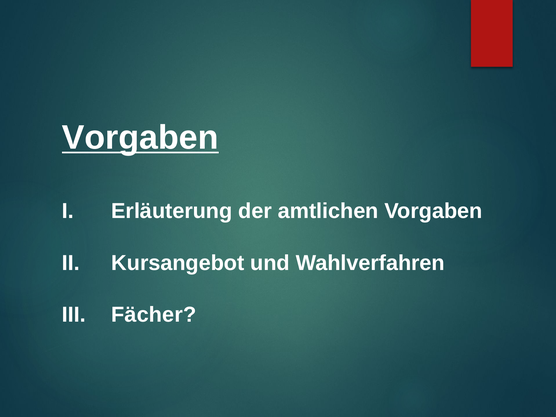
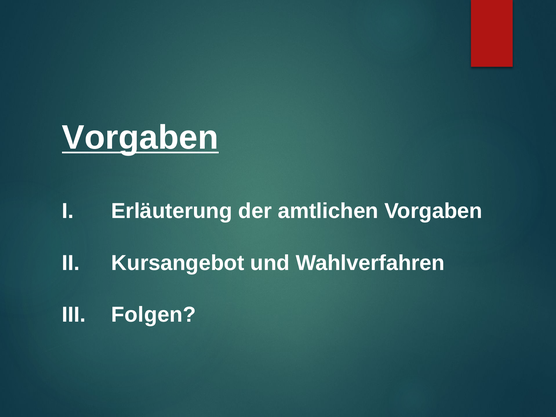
Fächer: Fächer -> Folgen (154, 315)
